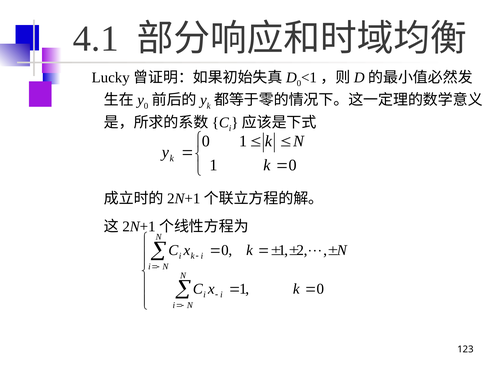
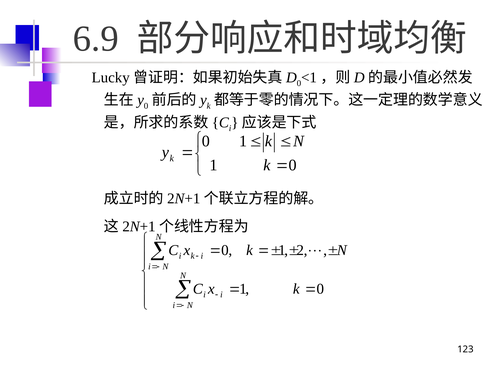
4.1: 4.1 -> 6.9 (96, 39)
